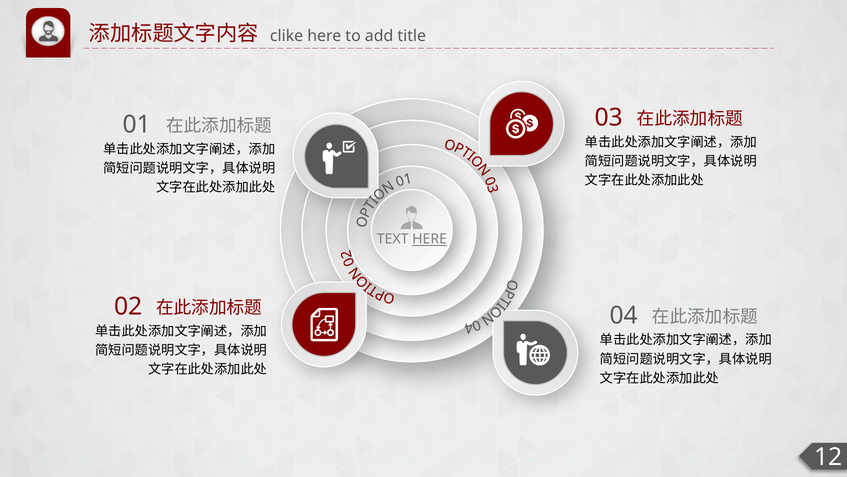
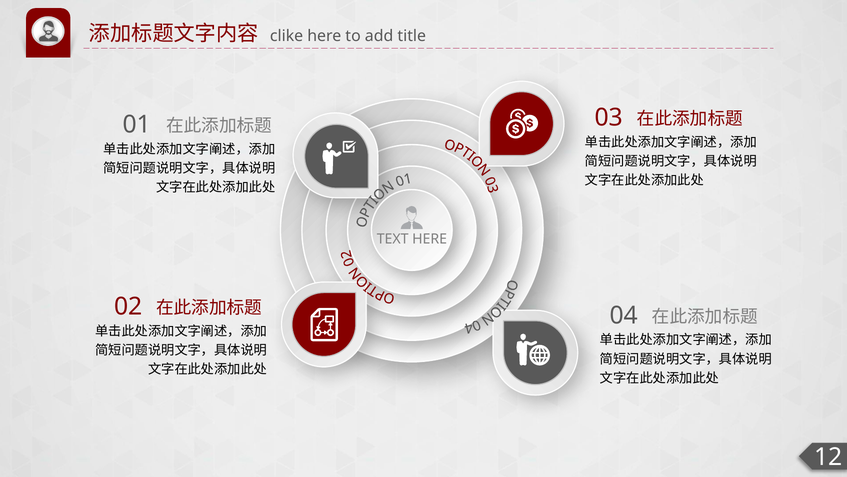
HERE underline: present -> none (430, 239)
